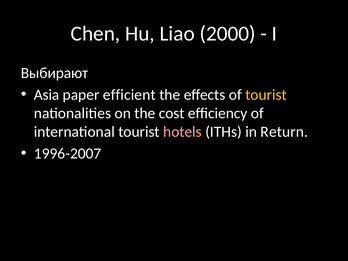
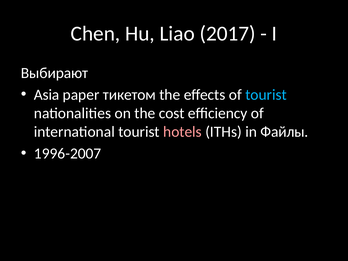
2000: 2000 -> 2017 (228, 34)
efficient: efficient -> тикетом (129, 95)
tourist colour: yellow -> light blue (266, 95)
Return: Return -> Файлы (284, 132)
